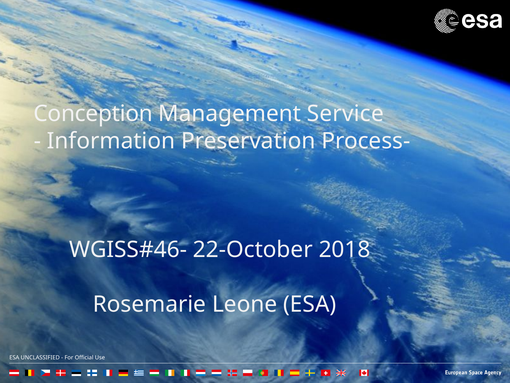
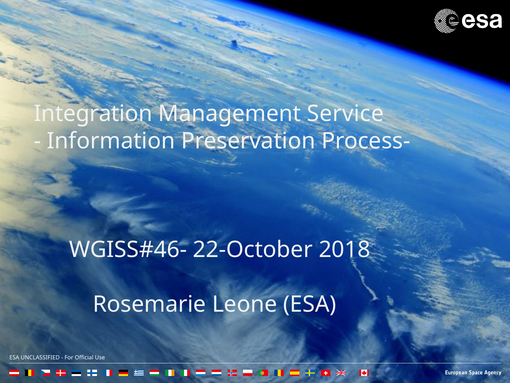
Conception: Conception -> Integration (93, 113)
